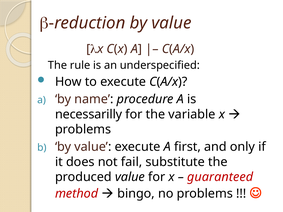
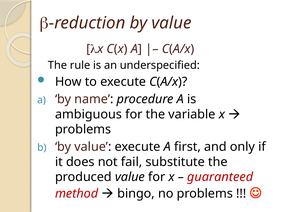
necessarilly: necessarilly -> ambiguous (89, 114)
